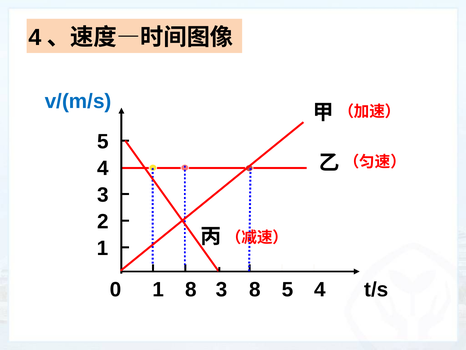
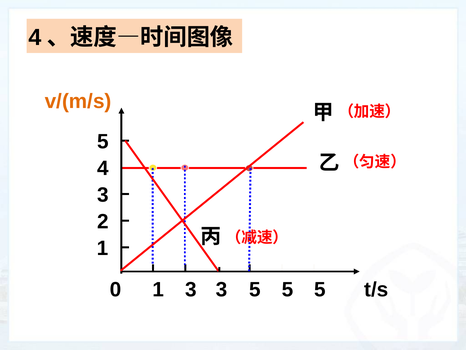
v/(m/s colour: blue -> orange (78, 101)
1 8: 8 -> 3 (191, 289)
3 8: 8 -> 5 (255, 289)
4: 4 -> 5 (320, 289)
